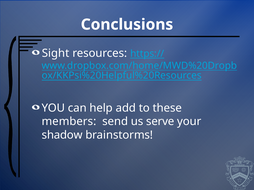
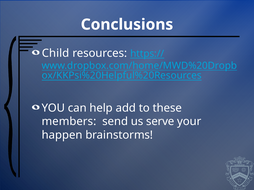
Sight: Sight -> Child (56, 53)
shadow: shadow -> happen (62, 135)
